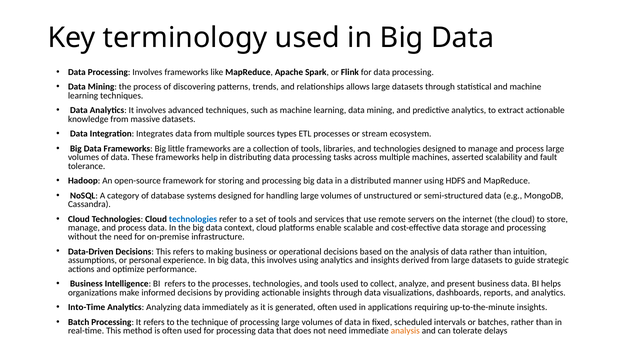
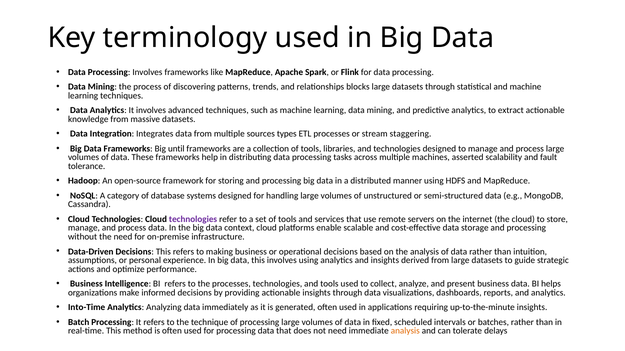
allows: allows -> blocks (358, 87)
ecosystem: ecosystem -> staggering (411, 134)
little: little -> until (176, 149)
technologies colour: blue -> purple (193, 219)
